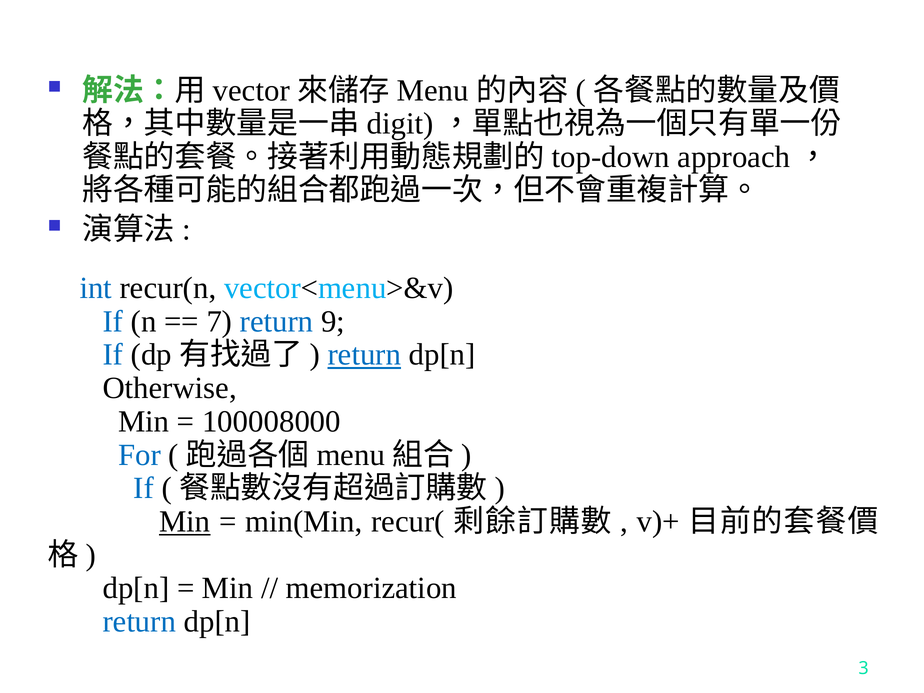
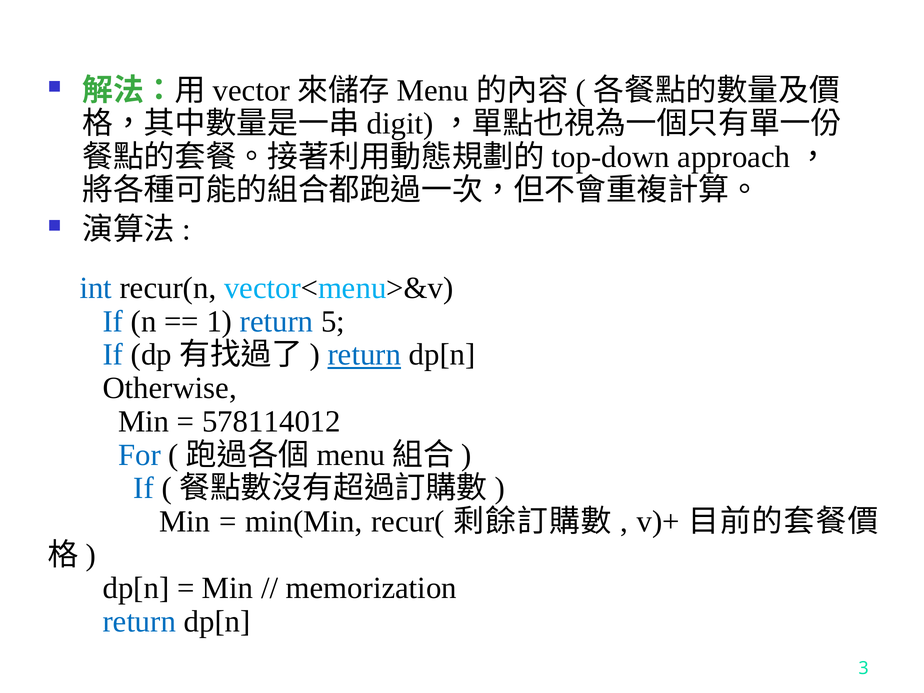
7: 7 -> 1 (219, 321)
9: 9 -> 5 (333, 321)
100008000: 100008000 -> 578114012 (271, 421)
Min underline: present -> none (185, 522)
